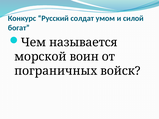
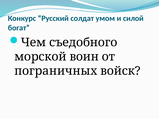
называется: называется -> съедобного (83, 42)
